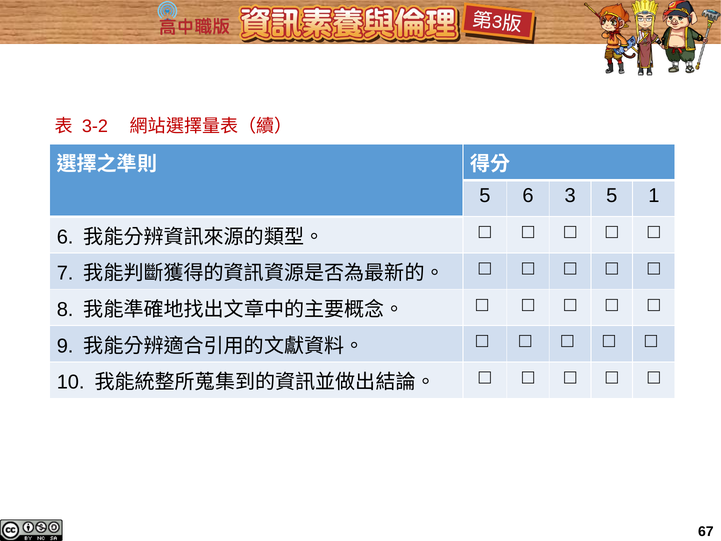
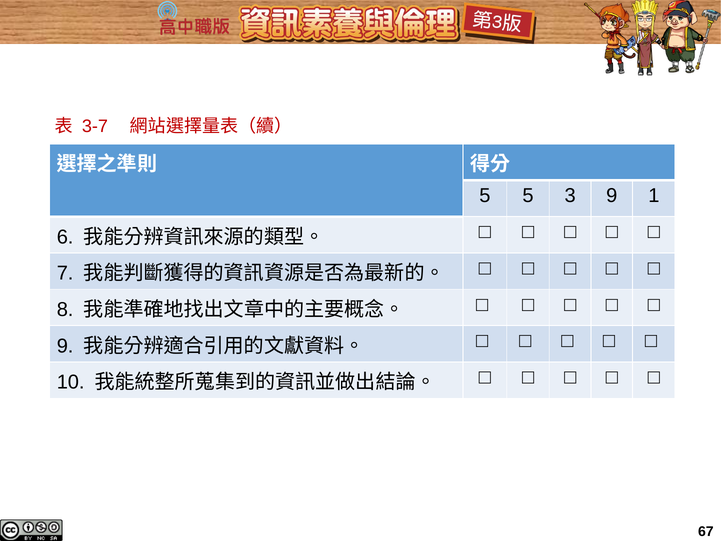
3-2: 3-2 -> 3-7 (95, 126)
5 6: 6 -> 5 (528, 195)
3 5: 5 -> 9 (612, 195)
